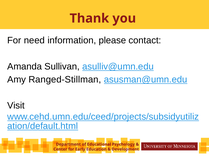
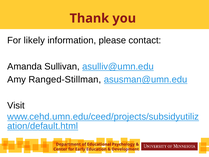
need: need -> likely (34, 40)
